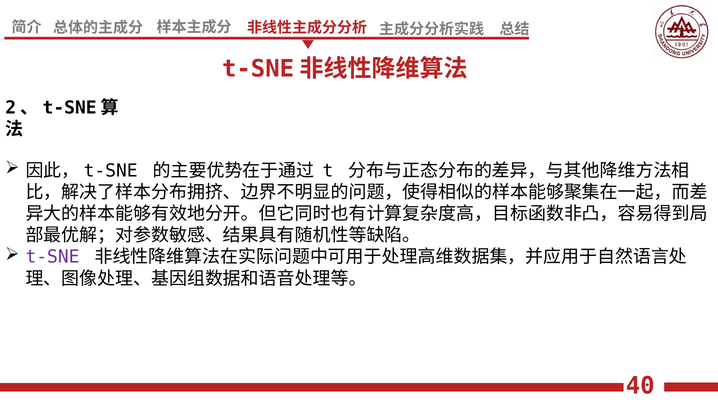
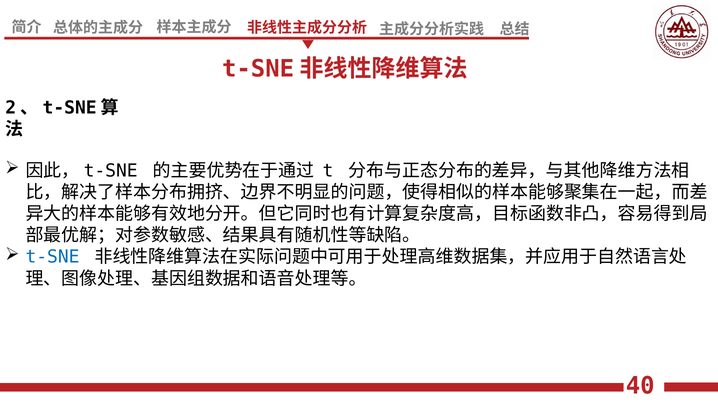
t-SNE colour: purple -> blue (53, 257)
